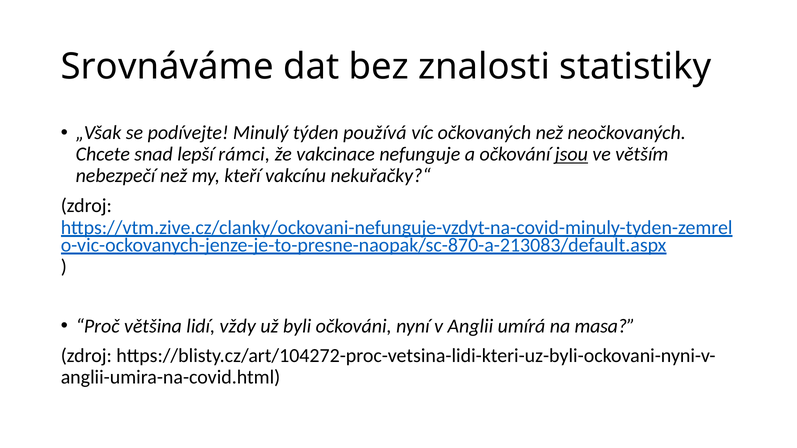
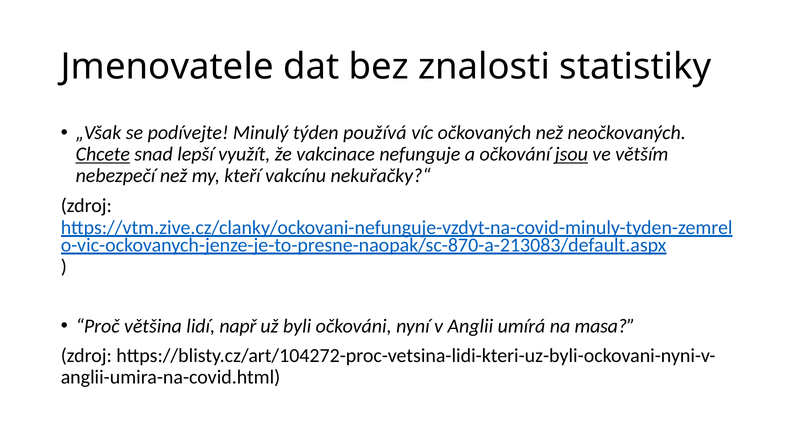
Srovnáváme: Srovnáváme -> Jmenovatele (167, 67)
Chcete underline: none -> present (103, 154)
rámci: rámci -> využít (244, 154)
vždy: vždy -> např (238, 326)
